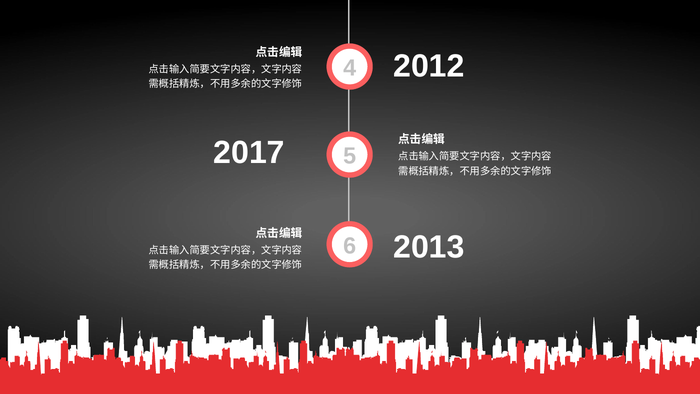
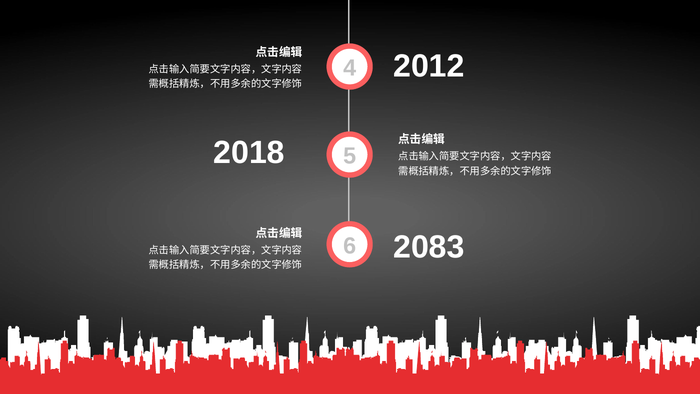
2017: 2017 -> 2018 (249, 153)
2013: 2013 -> 2083 (429, 247)
